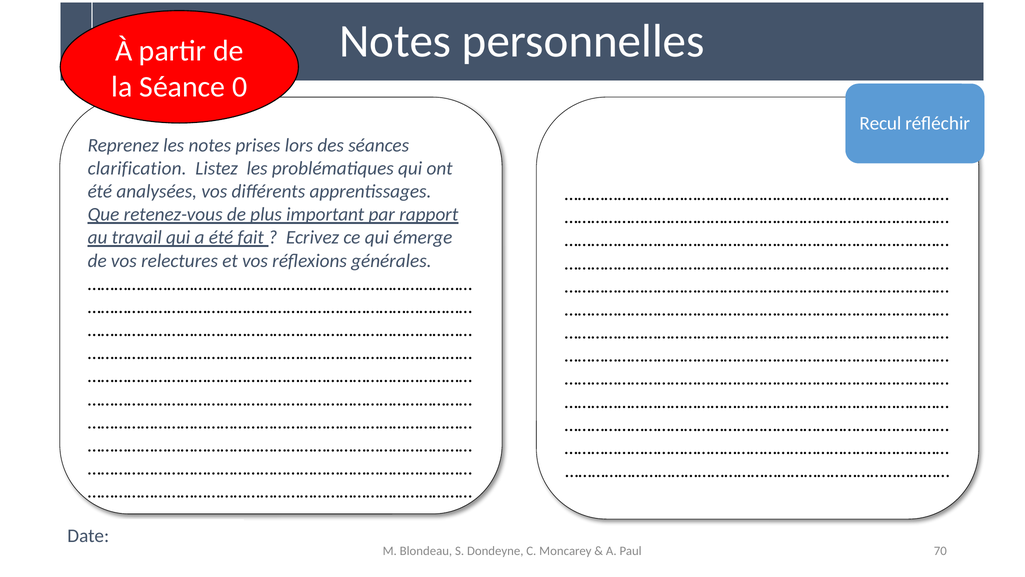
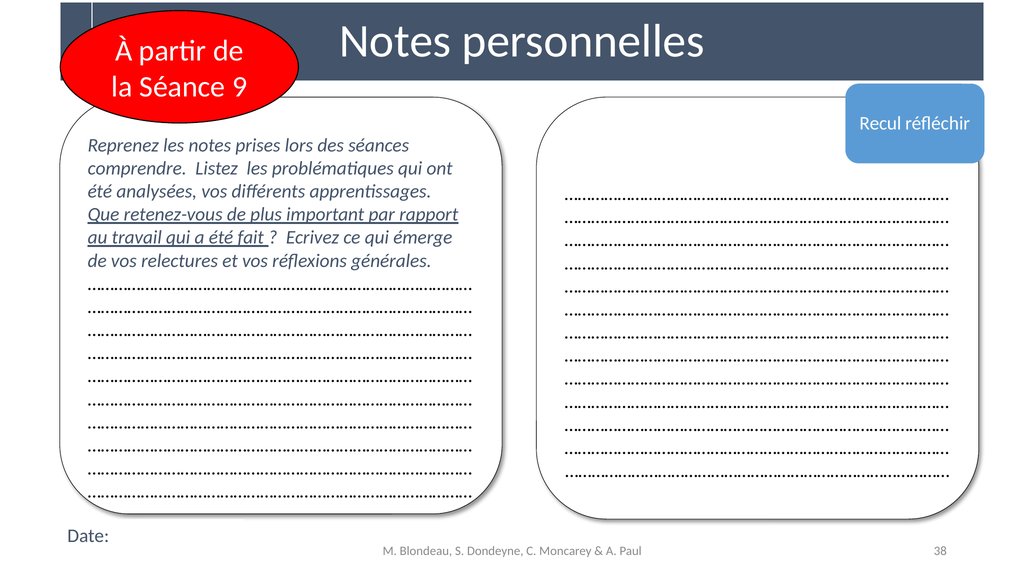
0: 0 -> 9 (240, 87)
clarification: clarification -> comprendre (137, 168)
70: 70 -> 38 (940, 550)
